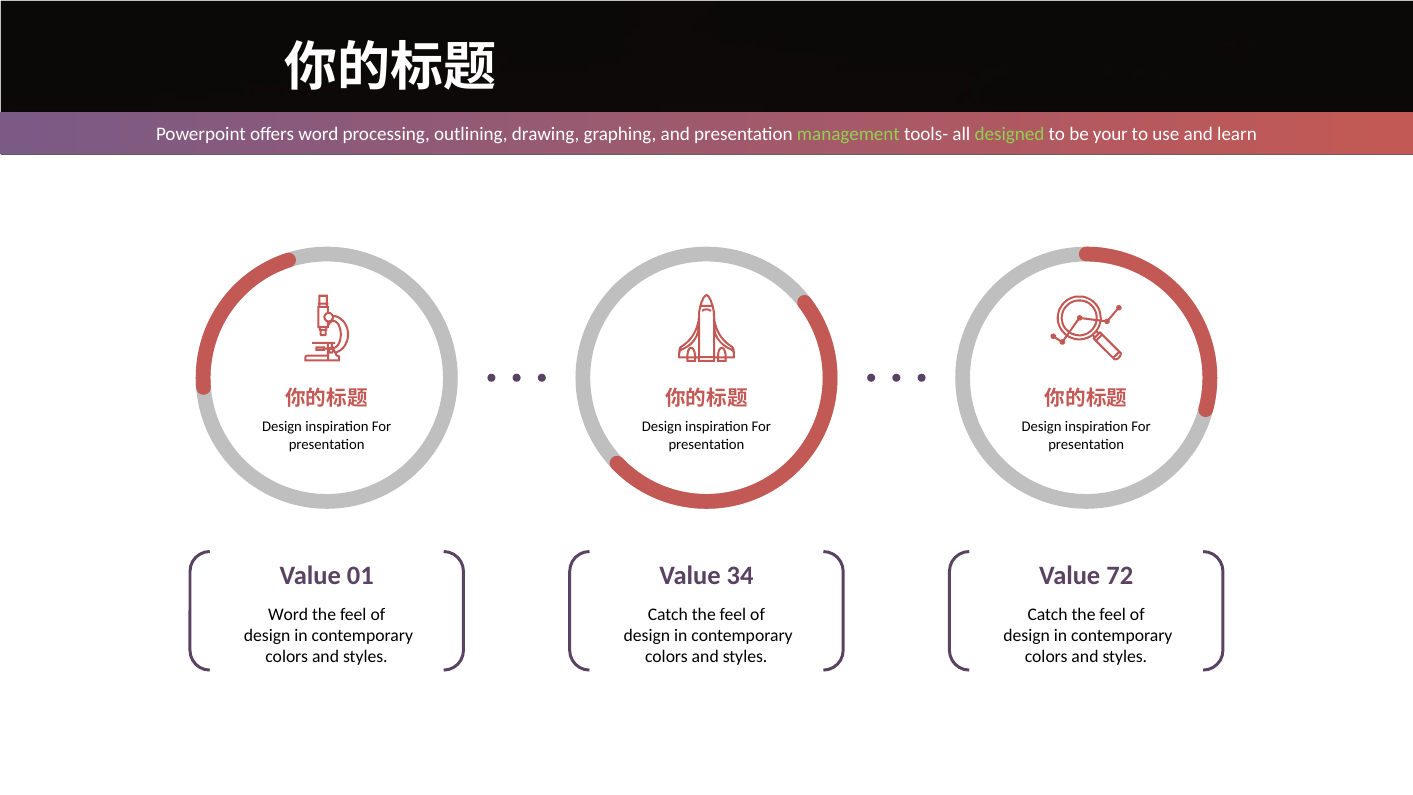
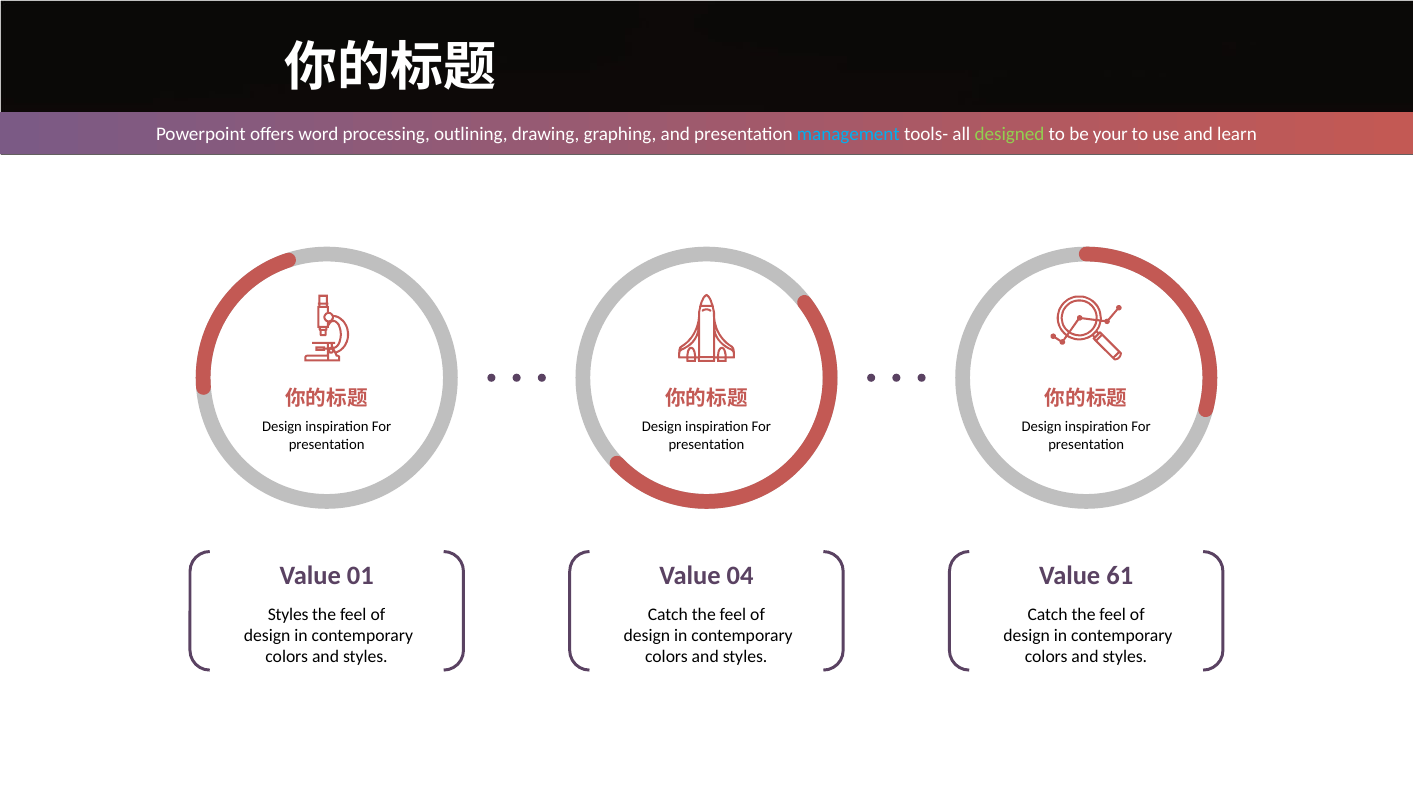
management colour: light green -> light blue (848, 134)
34: 34 -> 04 (740, 575)
72: 72 -> 61 (1120, 575)
Word: Word -> Styles (288, 615)
